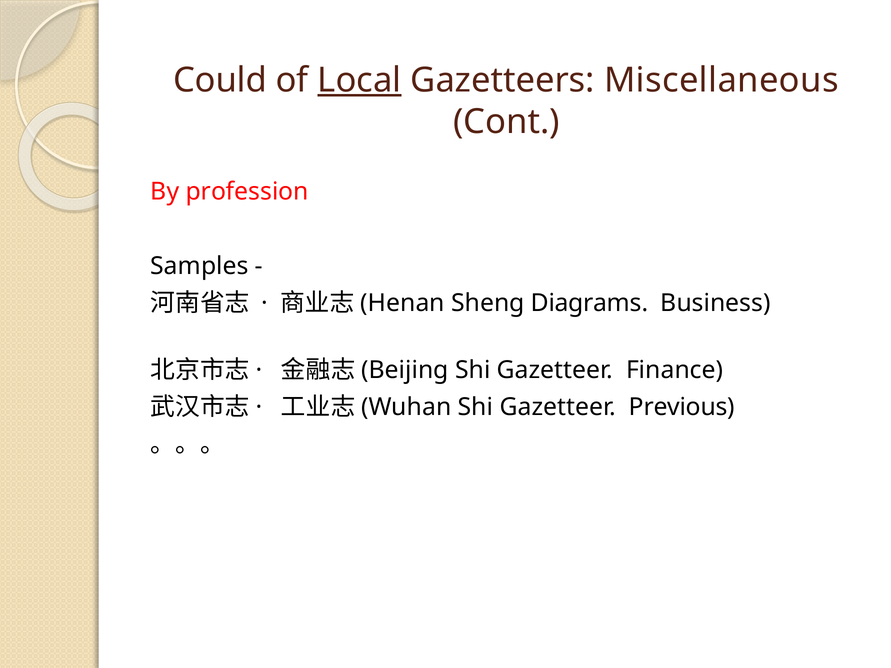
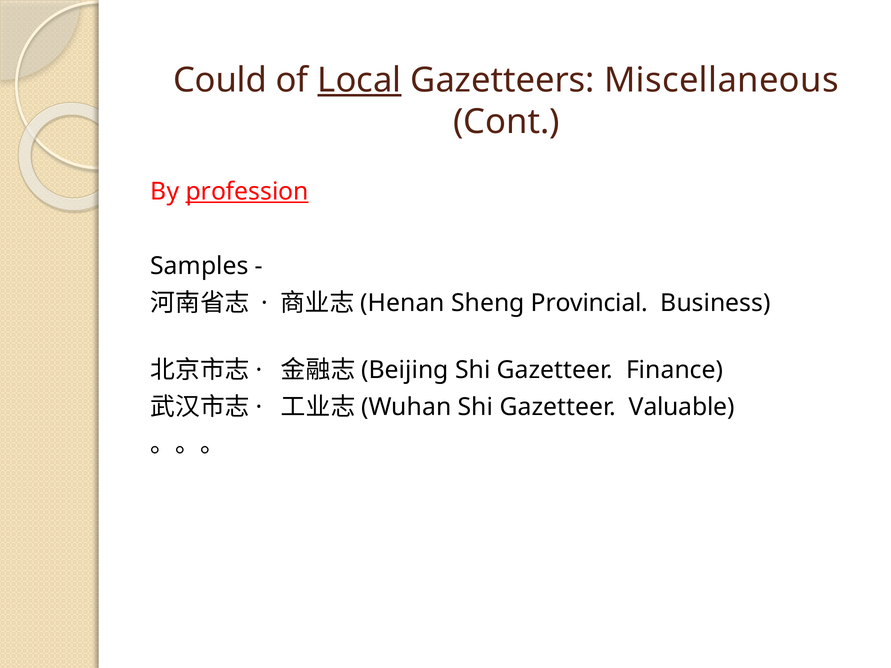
profession underline: none -> present (247, 192)
Diagrams: Diagrams -> Provincial (589, 303)
Previous: Previous -> Valuable (682, 407)
